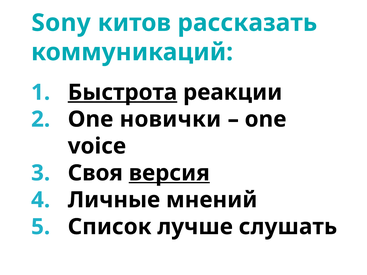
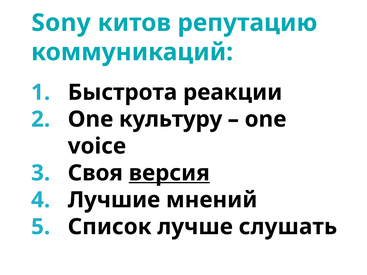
рассказать: рассказать -> репутацию (247, 23)
Быстрота underline: present -> none (122, 92)
новички: новички -> культуру (171, 119)
Личные: Личные -> Лучшие (114, 200)
